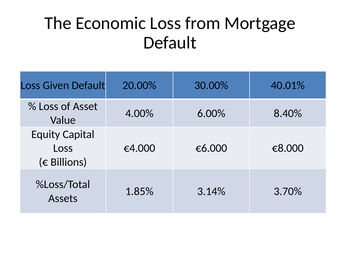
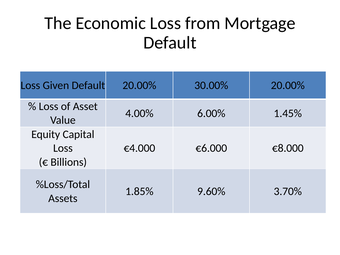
30.00% 40.01%: 40.01% -> 20.00% (288, 85)
8.40%: 8.40% -> 1.45% (288, 113)
3.14%: 3.14% -> 9.60% (211, 191)
